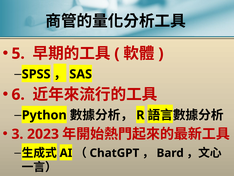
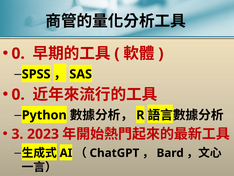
5: 5 -> 0 (18, 53)
6: 6 -> 0 (18, 94)
